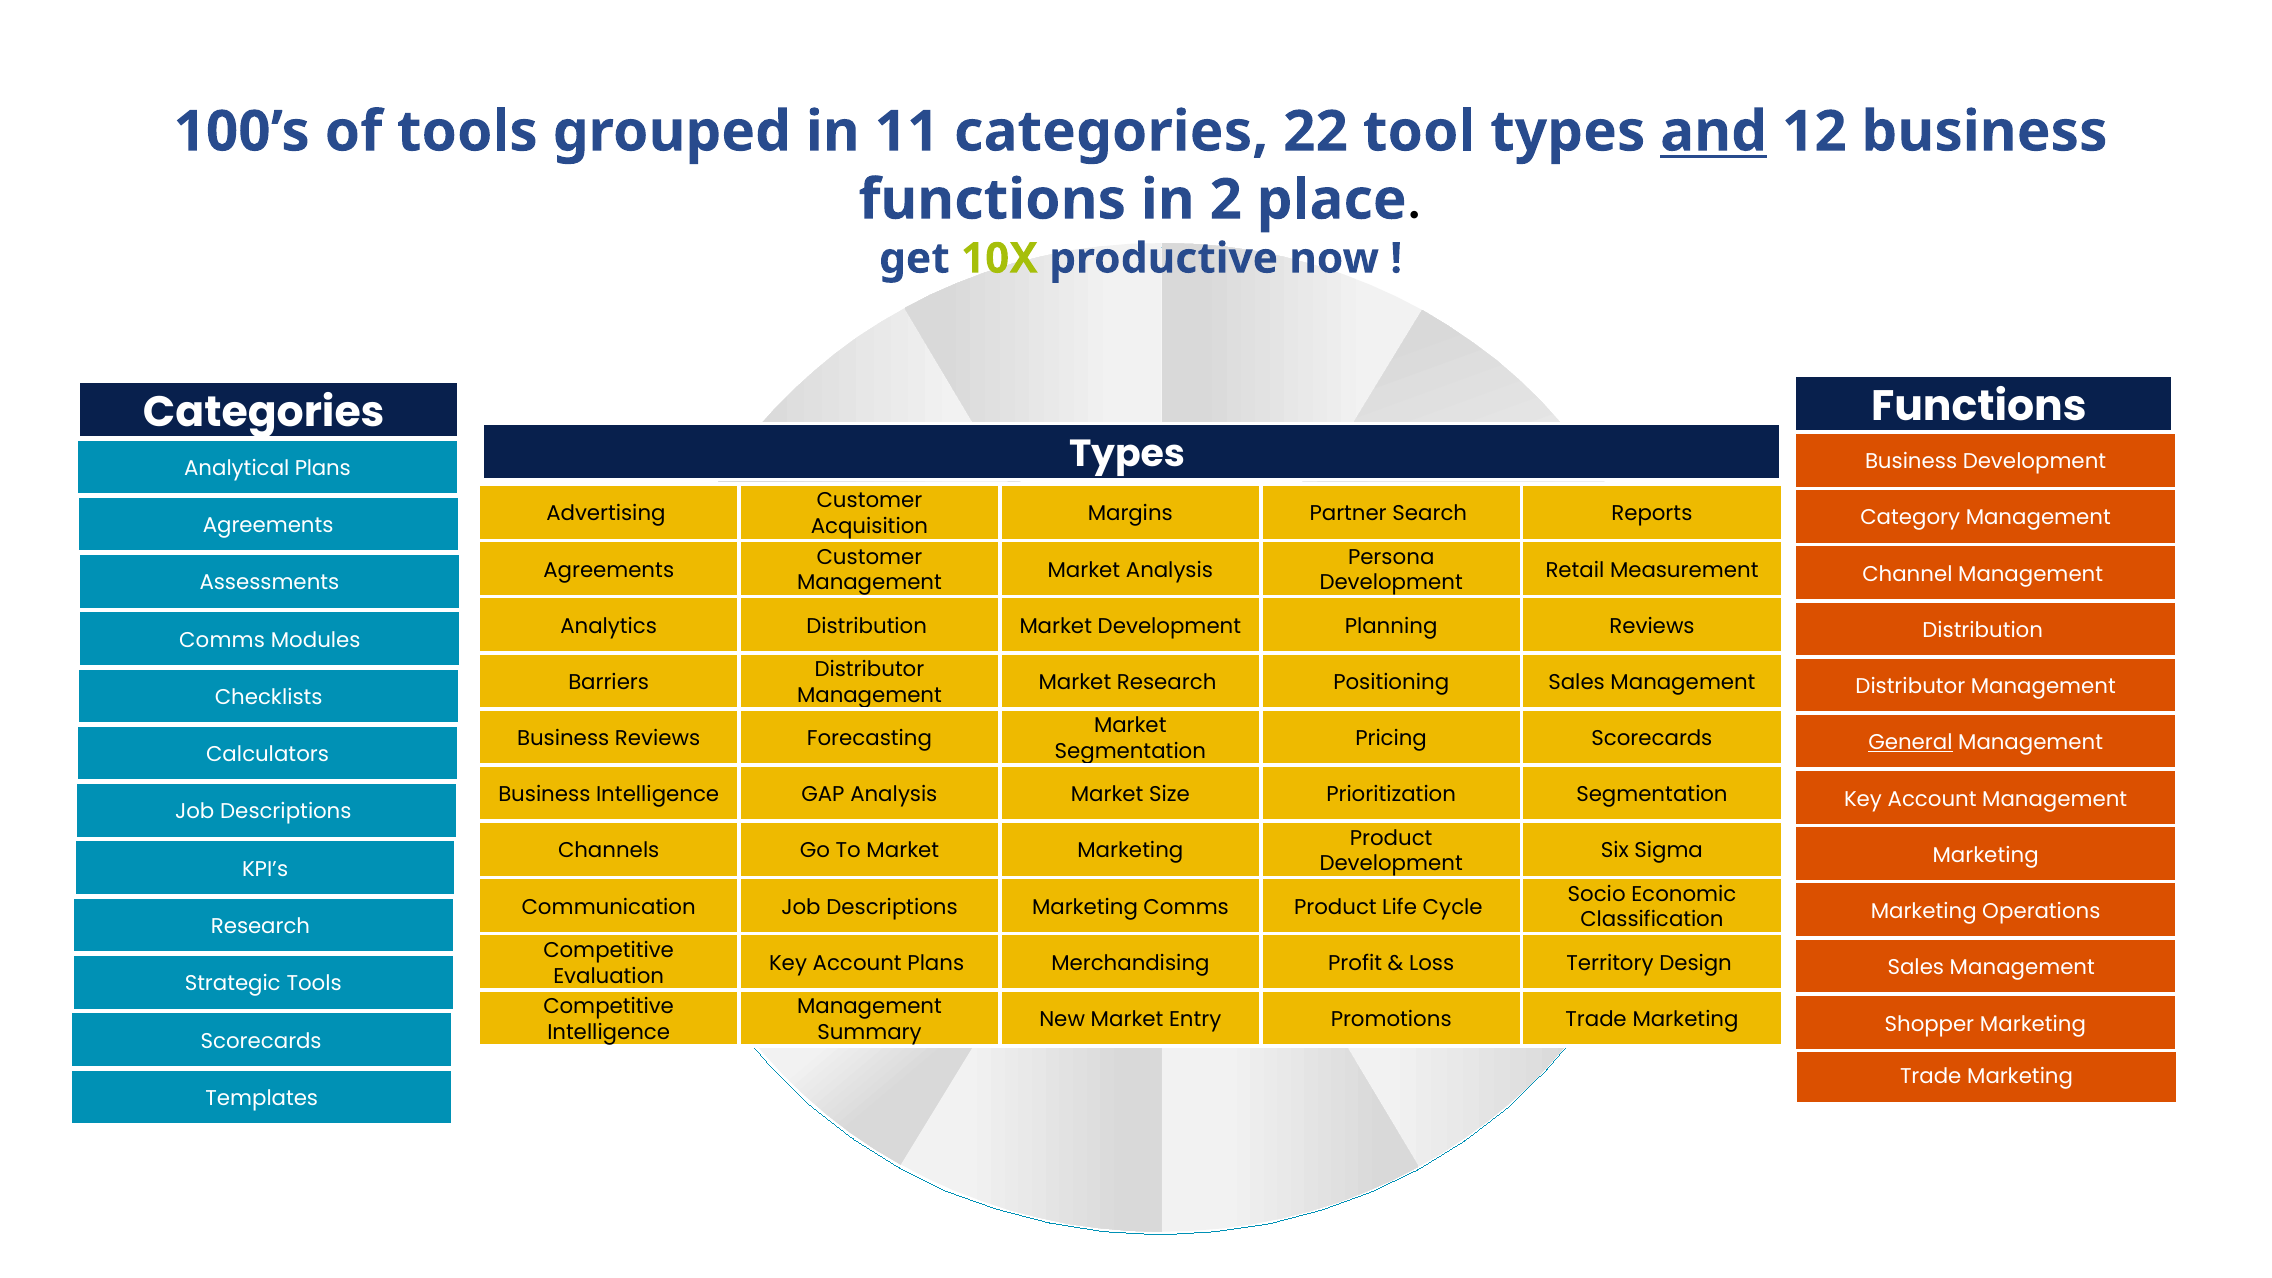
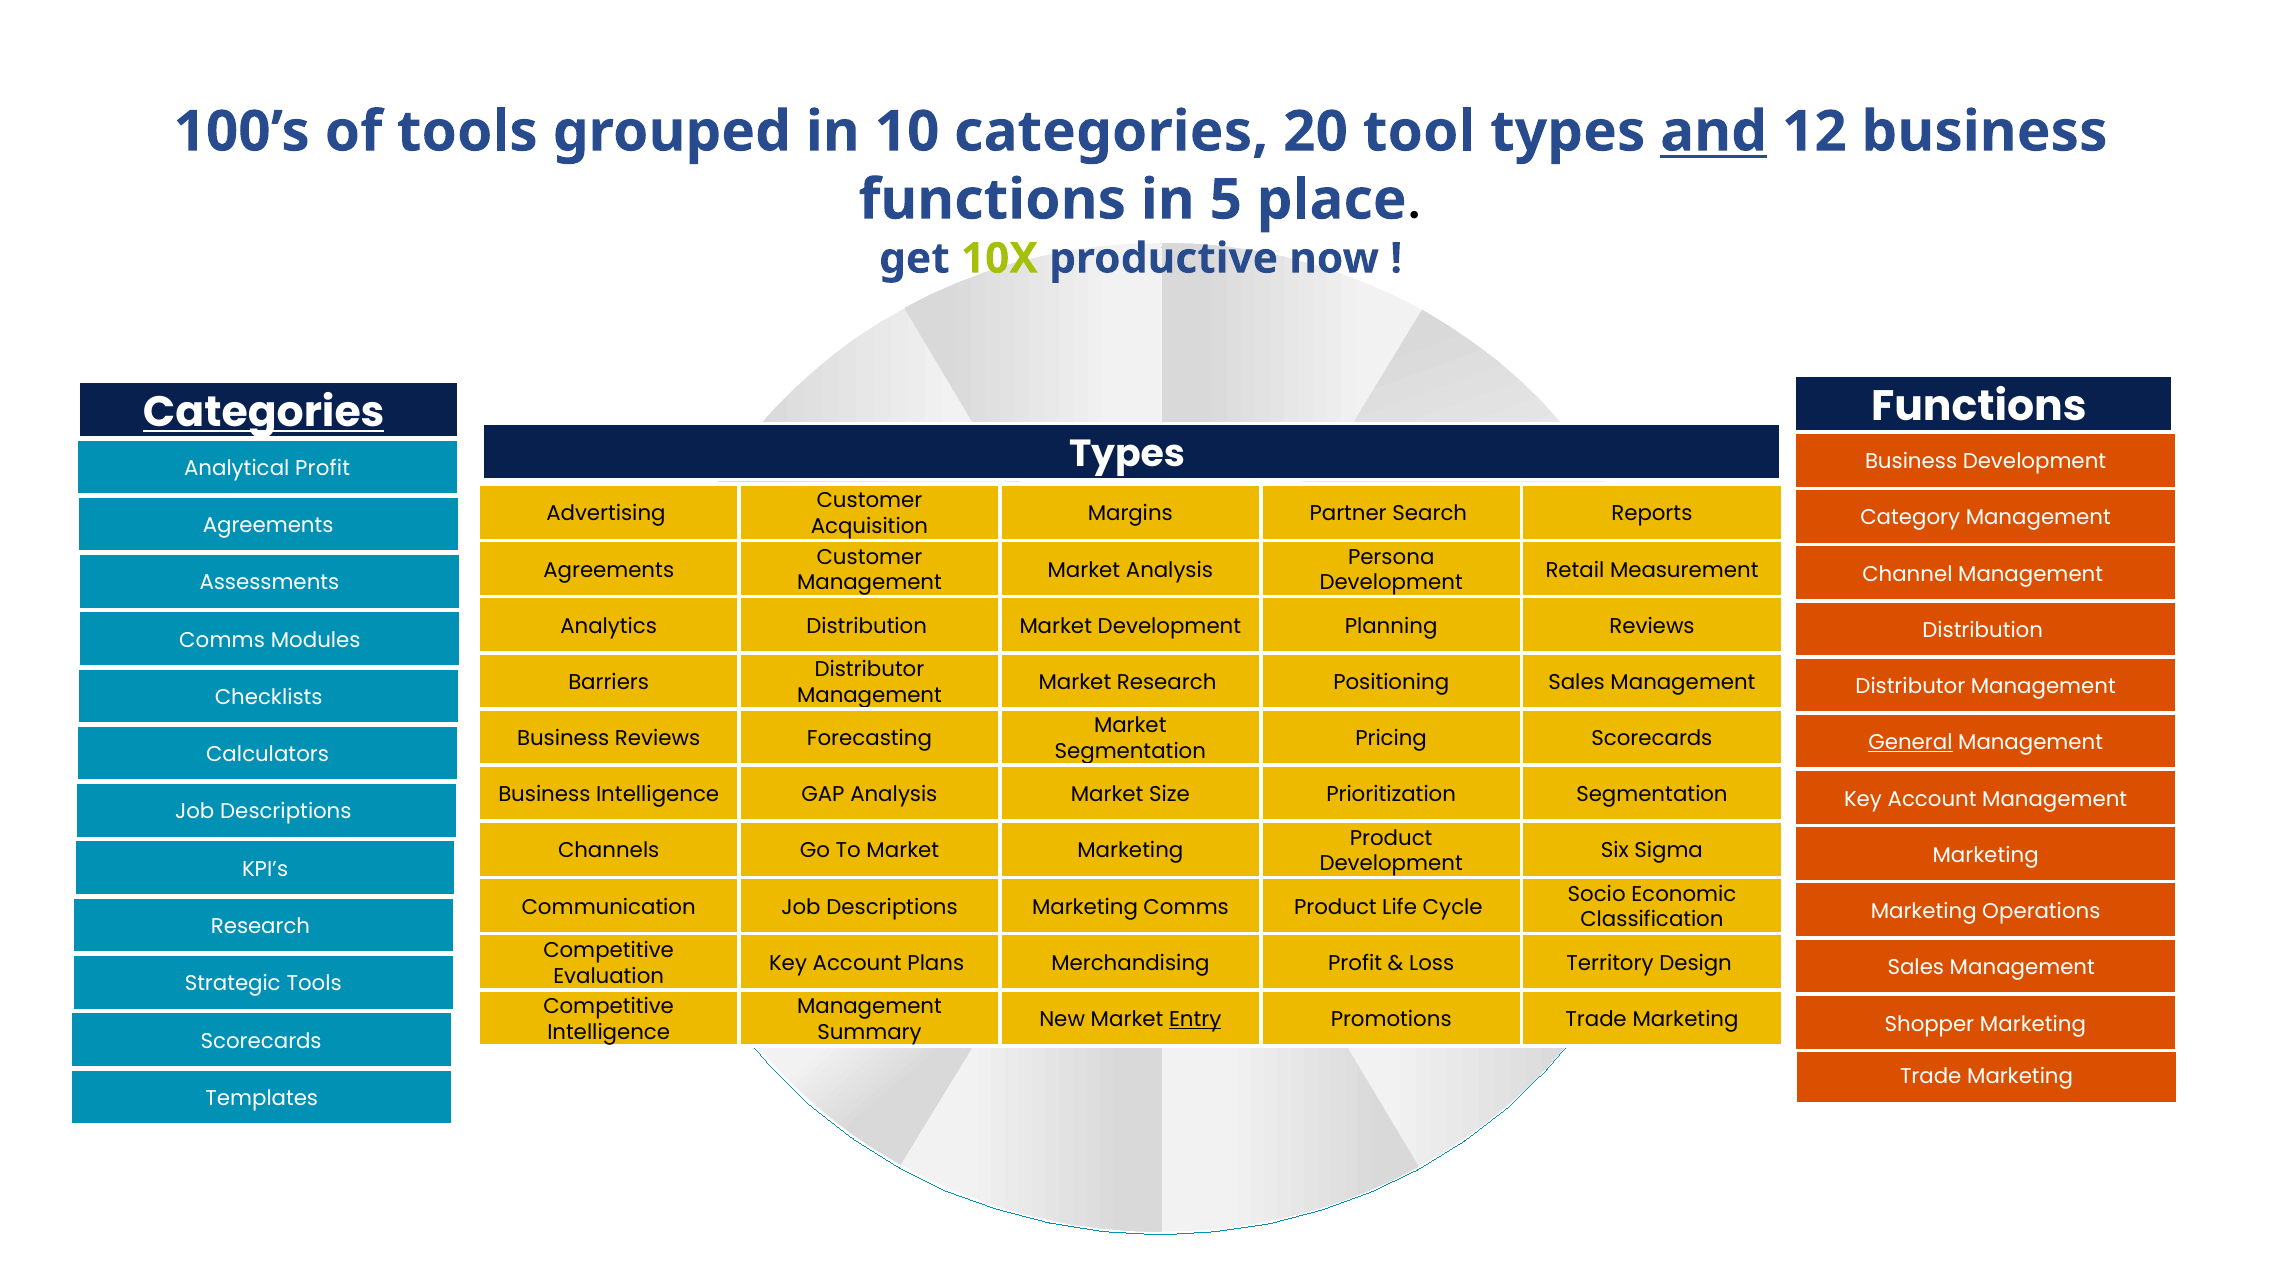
11: 11 -> 10 (907, 132)
22: 22 -> 20 (1316, 132)
2: 2 -> 5 (1226, 200)
Categories underline: none -> present (264, 412)
Analytical Plans: Plans -> Profit (323, 468)
Entry underline: none -> present (1195, 1019)
